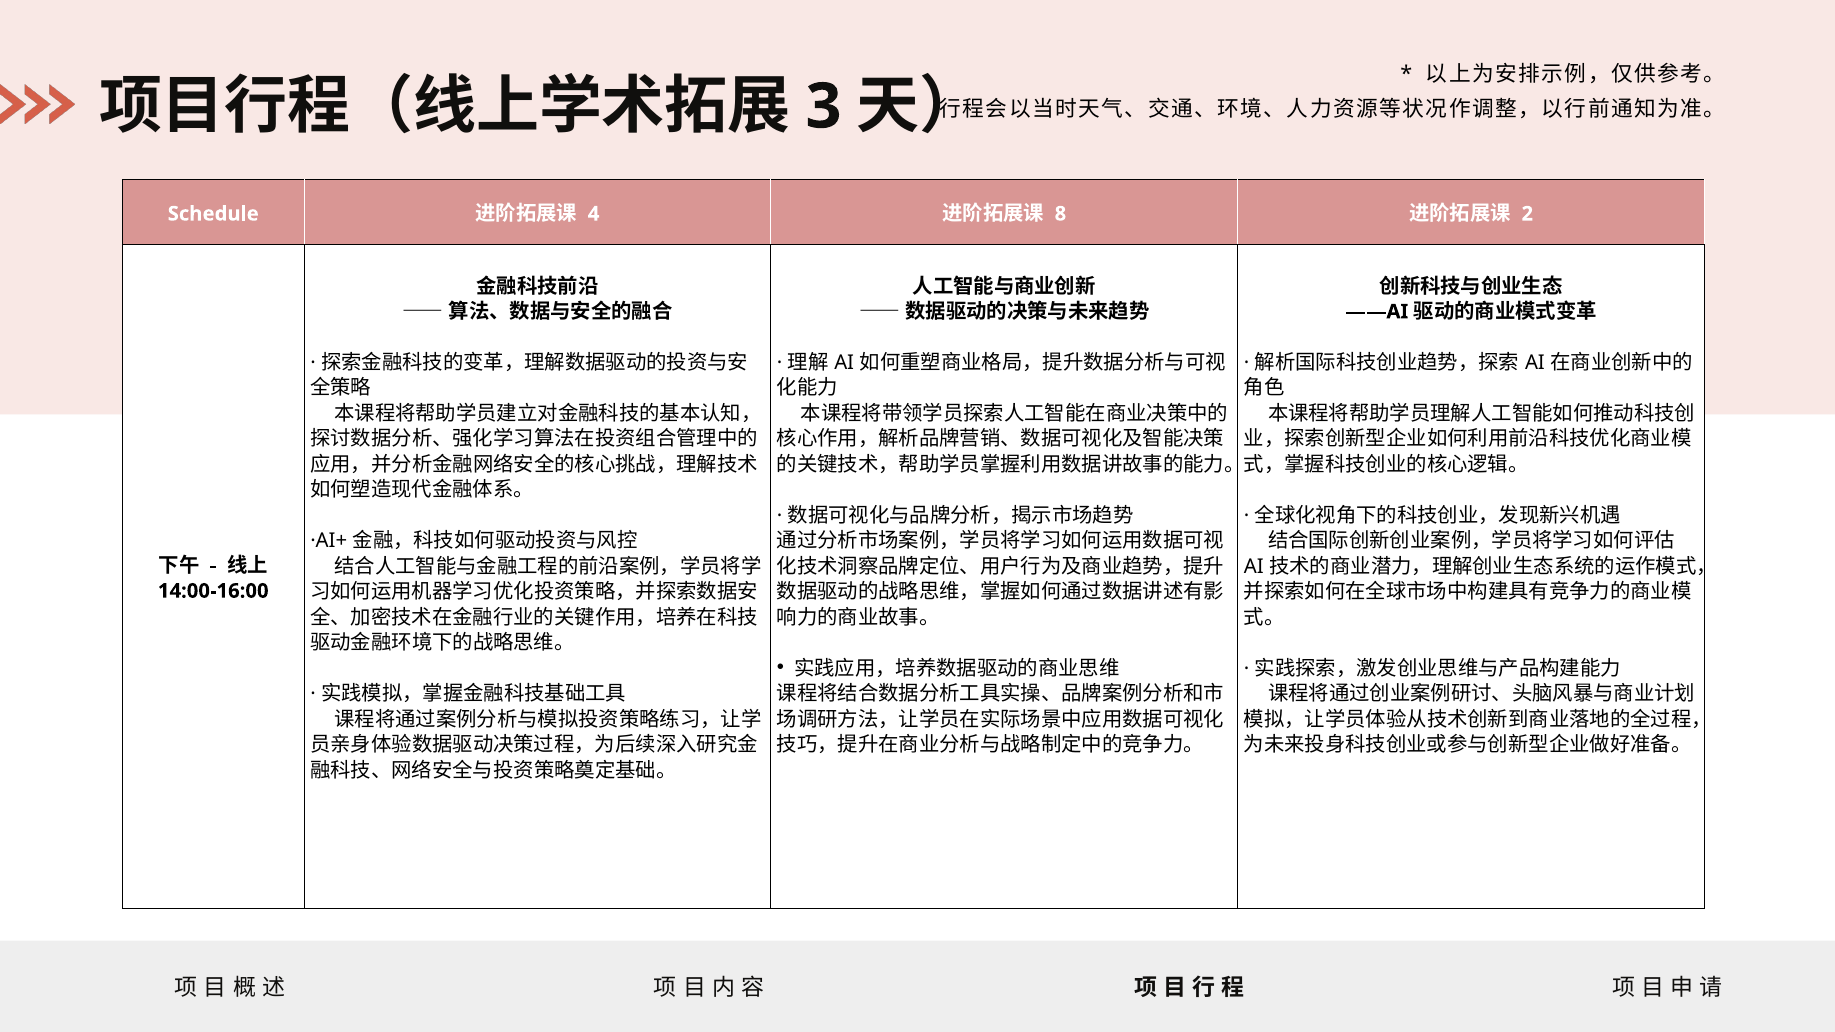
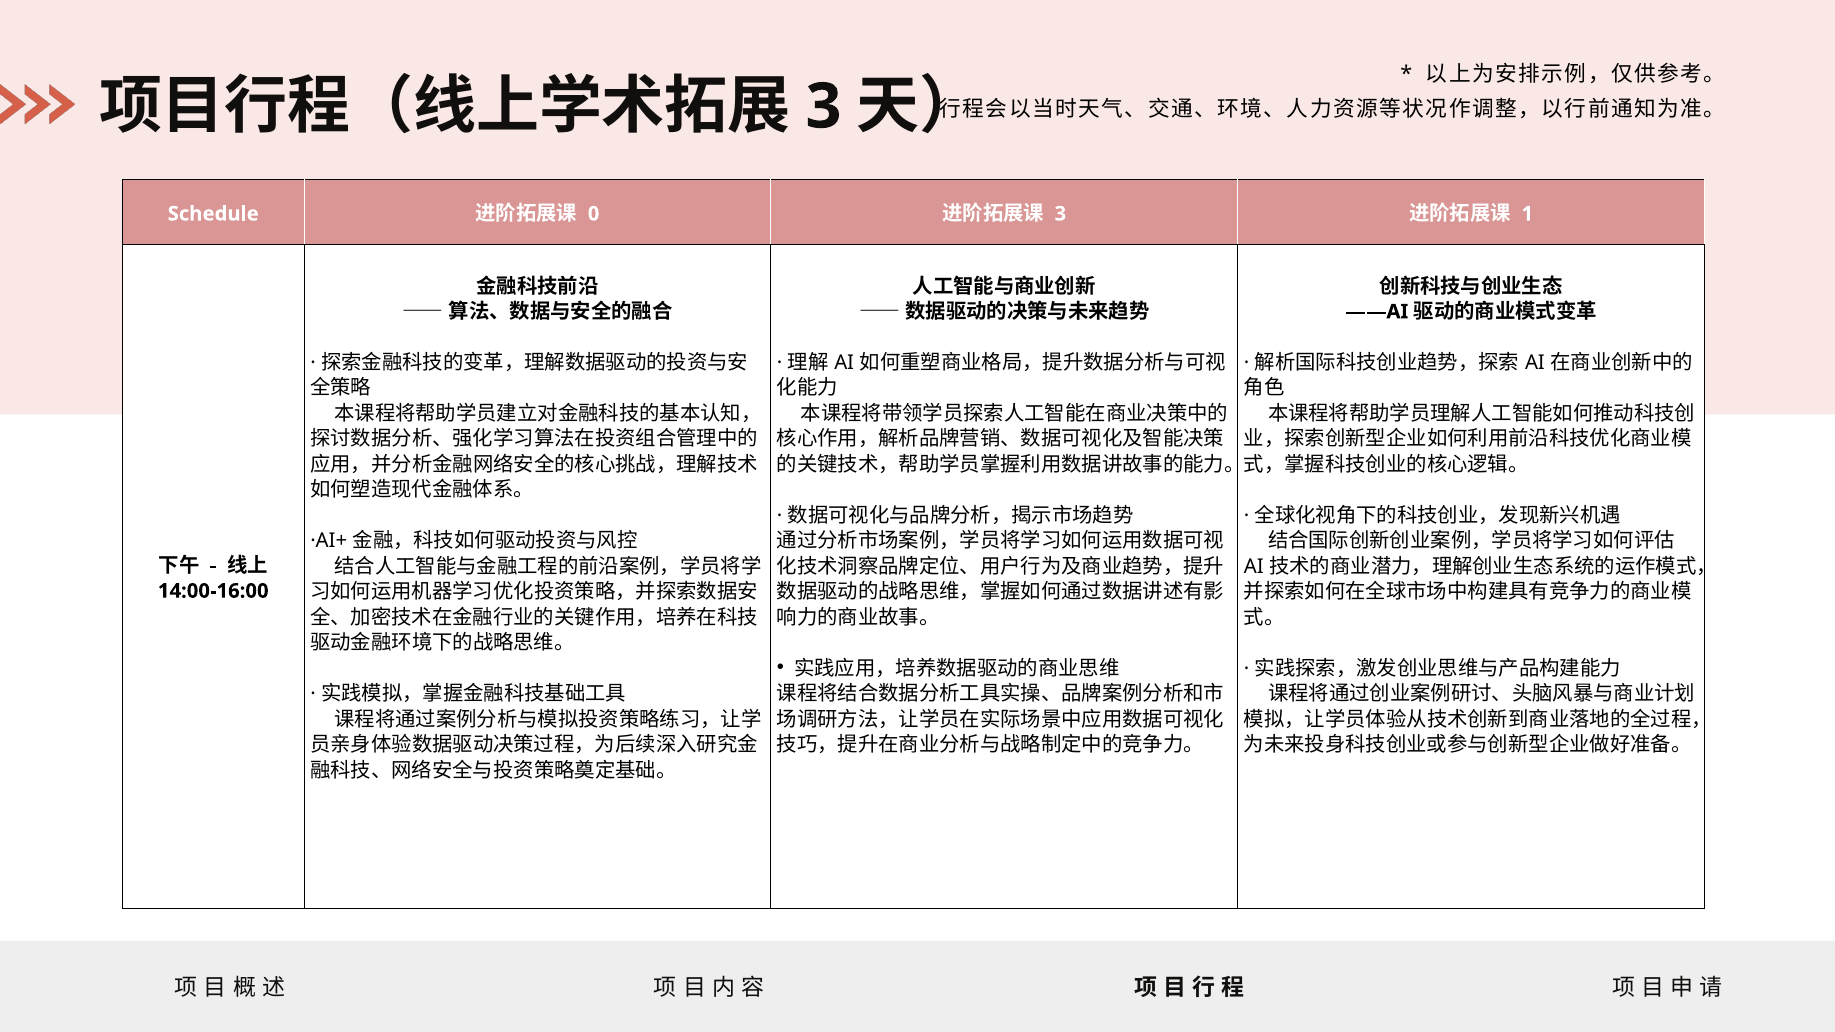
4: 4 -> 0 (594, 214)
8: 8 -> 3 (1060, 214)
2: 2 -> 1 (1527, 214)
